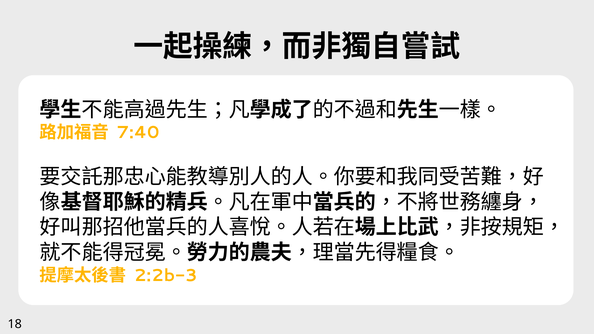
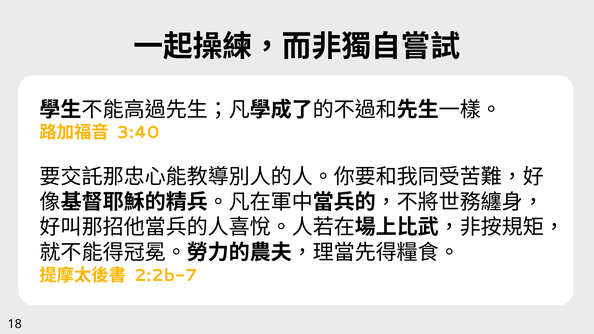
7:40: 7:40 -> 3:40 (138, 133)
2:2b-3: 2:2b-3 -> 2:2b-7 (166, 275)
